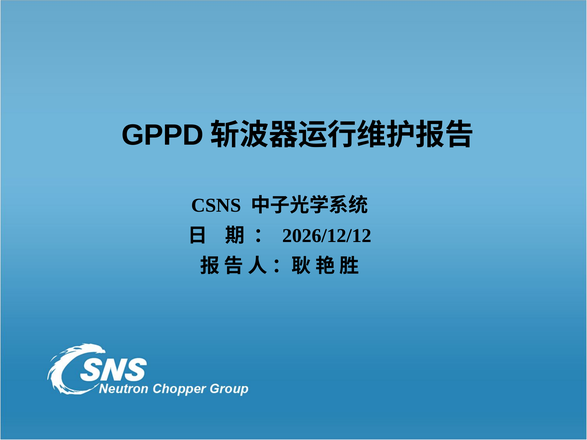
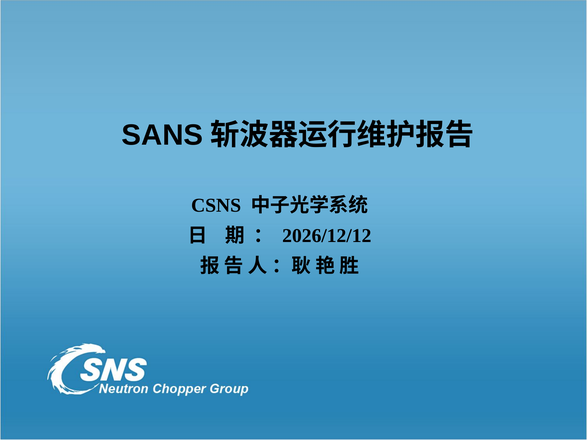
GPPD: GPPD -> SANS (162, 135)
